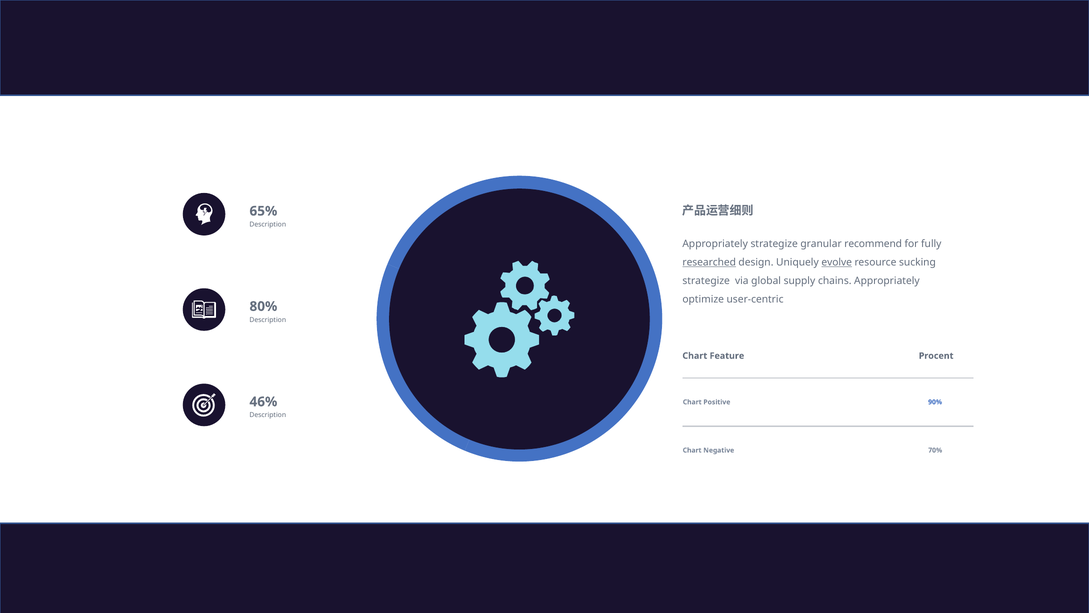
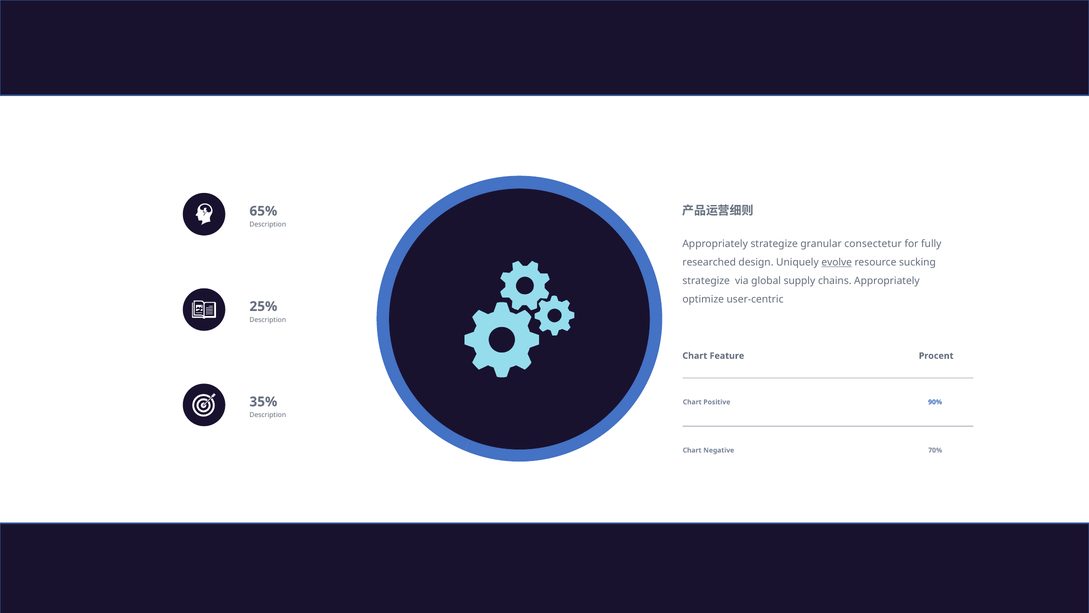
recommend: recommend -> consectetur (873, 244)
researched underline: present -> none (709, 262)
80%: 80% -> 25% (263, 306)
46%: 46% -> 35% (263, 402)
